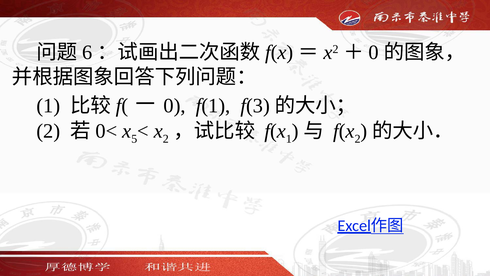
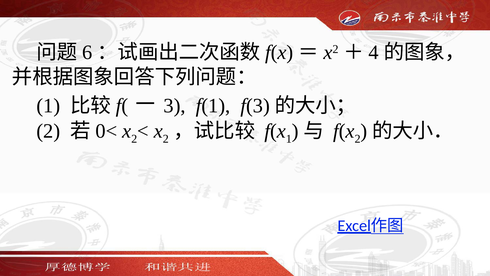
0: 0 -> 4 (374, 52)
0: 0 -> 3 (175, 106)
5: 5 -> 2 (134, 139)
